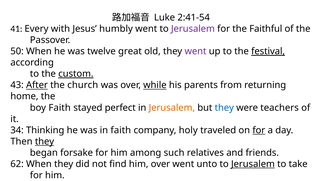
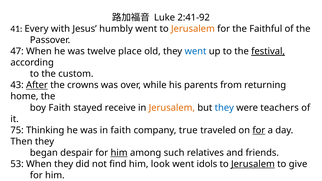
2:41-54: 2:41-54 -> 2:41-92 (194, 18)
Jerusalem colour: purple -> orange (193, 29)
50: 50 -> 47 (17, 51)
great: great -> place (130, 51)
went colour: purple -> blue (195, 51)
custom underline: present -> none (76, 74)
church: church -> crowns (83, 85)
while underline: present -> none (155, 85)
perfect: perfect -> receive (120, 108)
34: 34 -> 75 (17, 130)
holy: holy -> true (188, 130)
they underline: present -> none (45, 142)
forsake: forsake -> despair (77, 153)
him underline: none -> present (119, 153)
62: 62 -> 53 (17, 164)
him over: over -> look (160, 164)
unto: unto -> idols (207, 164)
take: take -> give (298, 164)
